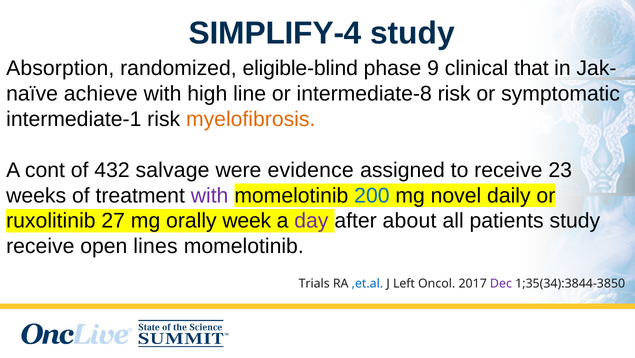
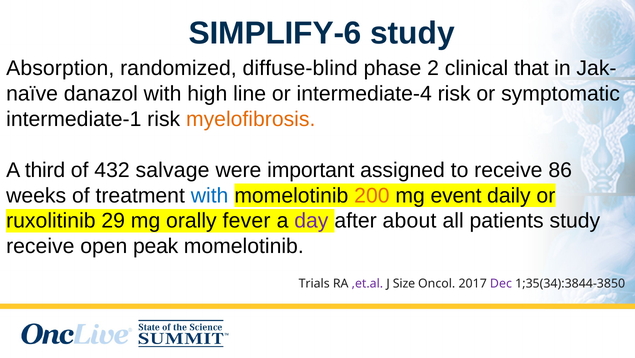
SIMPLIFY-4: SIMPLIFY-4 -> SIMPLIFY-6 (275, 33)
eligible-blind: eligible-blind -> diffuse-blind (300, 68)
9: 9 -> 2 (433, 68)
achieve: achieve -> danazol (101, 94)
intermediate-8: intermediate-8 -> intermediate-4 (364, 94)
cont: cont -> third (45, 170)
evidence: evidence -> important (311, 170)
23: 23 -> 86 (560, 170)
with colour: purple -> blue (210, 195)
200 colour: blue -> orange (372, 195)
novel: novel -> event (456, 195)
27: 27 -> 29 (113, 221)
week: week -> fever (247, 221)
lines: lines -> peak (156, 246)
,et.al colour: blue -> purple (367, 283)
Left: Left -> Size (404, 283)
